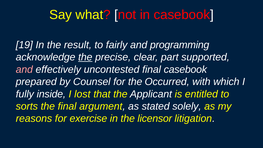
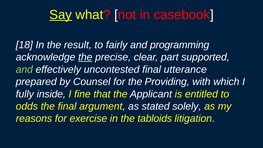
Say underline: none -> present (61, 15)
19: 19 -> 18 (24, 45)
and colour: pink -> light green (24, 69)
final casebook: casebook -> utterance (185, 69)
Occurred: Occurred -> Providing (167, 82)
lost: lost -> fine (82, 94)
sorts: sorts -> odds (27, 106)
licensor: licensor -> tabloids (155, 119)
